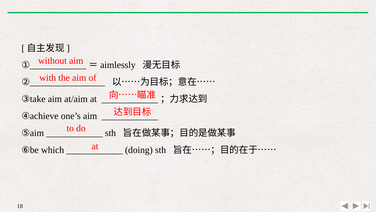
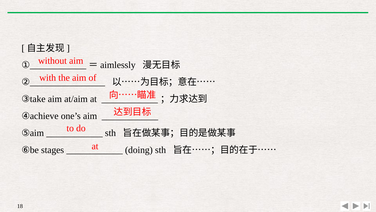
which: which -> stages (53, 150)
